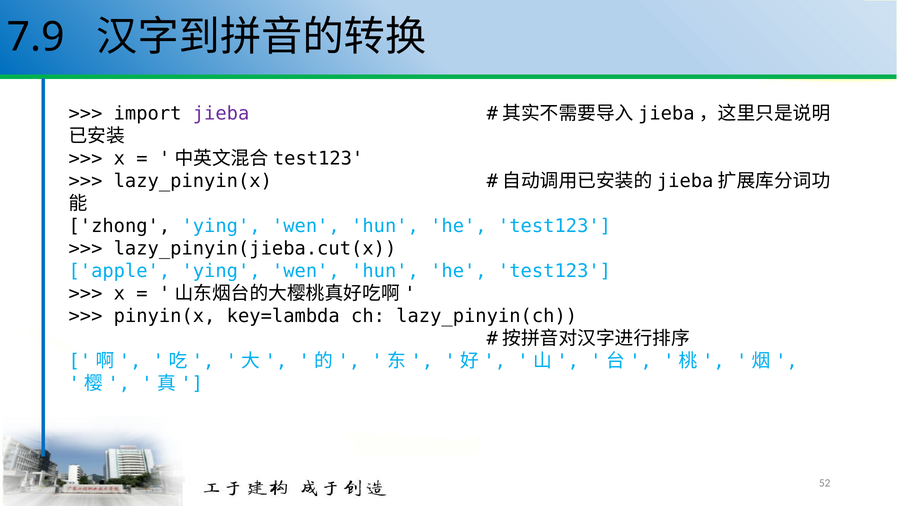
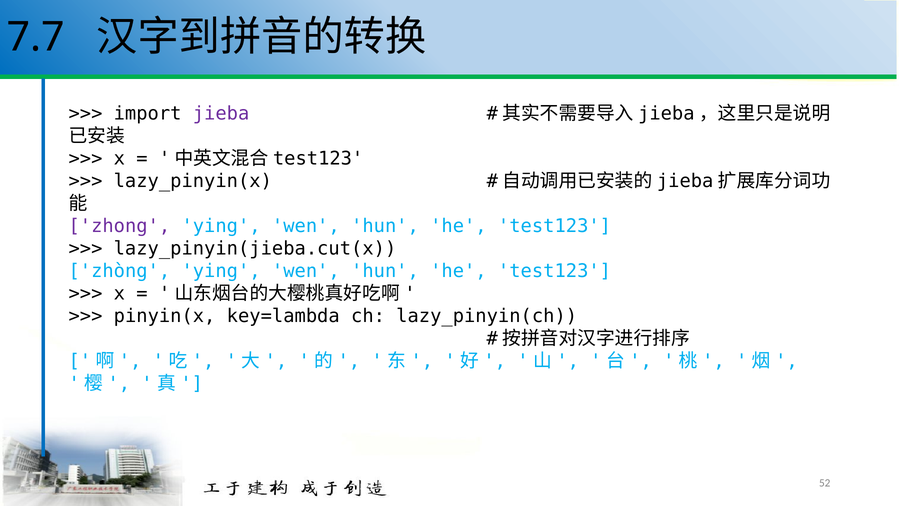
7.9: 7.9 -> 7.7 (36, 37)
zhong colour: black -> purple (119, 226)
apple: apple -> zhòng (119, 271)
